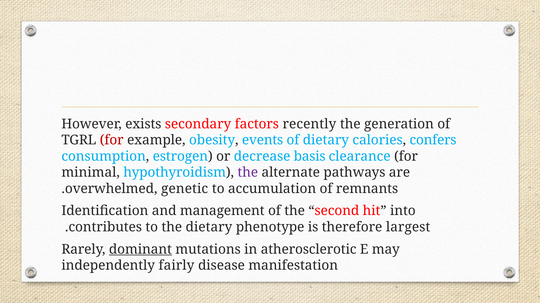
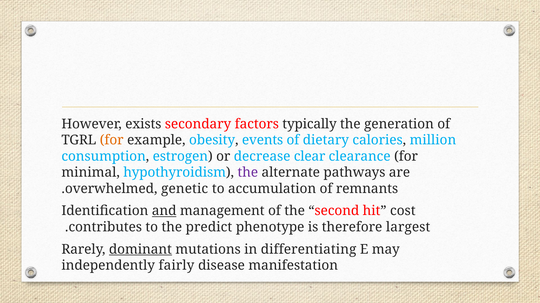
recently: recently -> typically (310, 124)
for colour: red -> orange (112, 141)
confers: confers -> million (433, 141)
basis: basis -> clear (310, 157)
and underline: none -> present (164, 211)
into: into -> cost (403, 211)
the dietary: dietary -> predict (209, 228)
atherosclerotic: atherosclerotic -> differentiating (309, 250)
